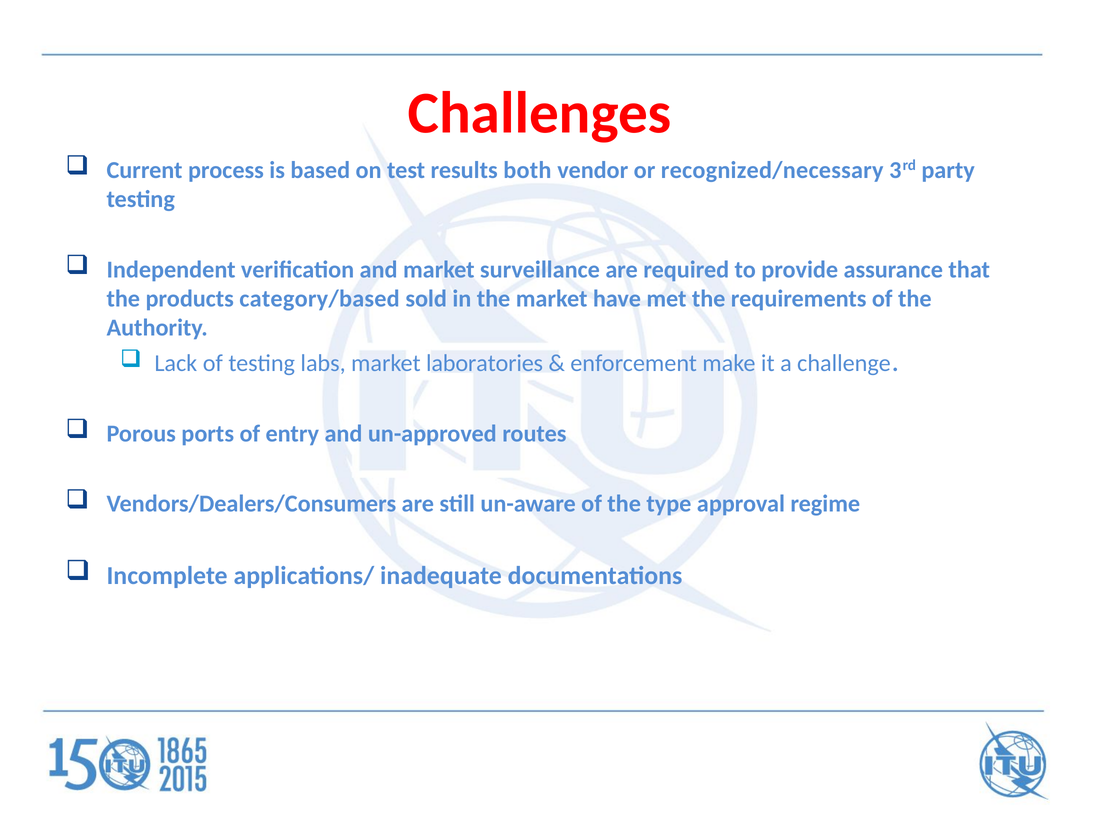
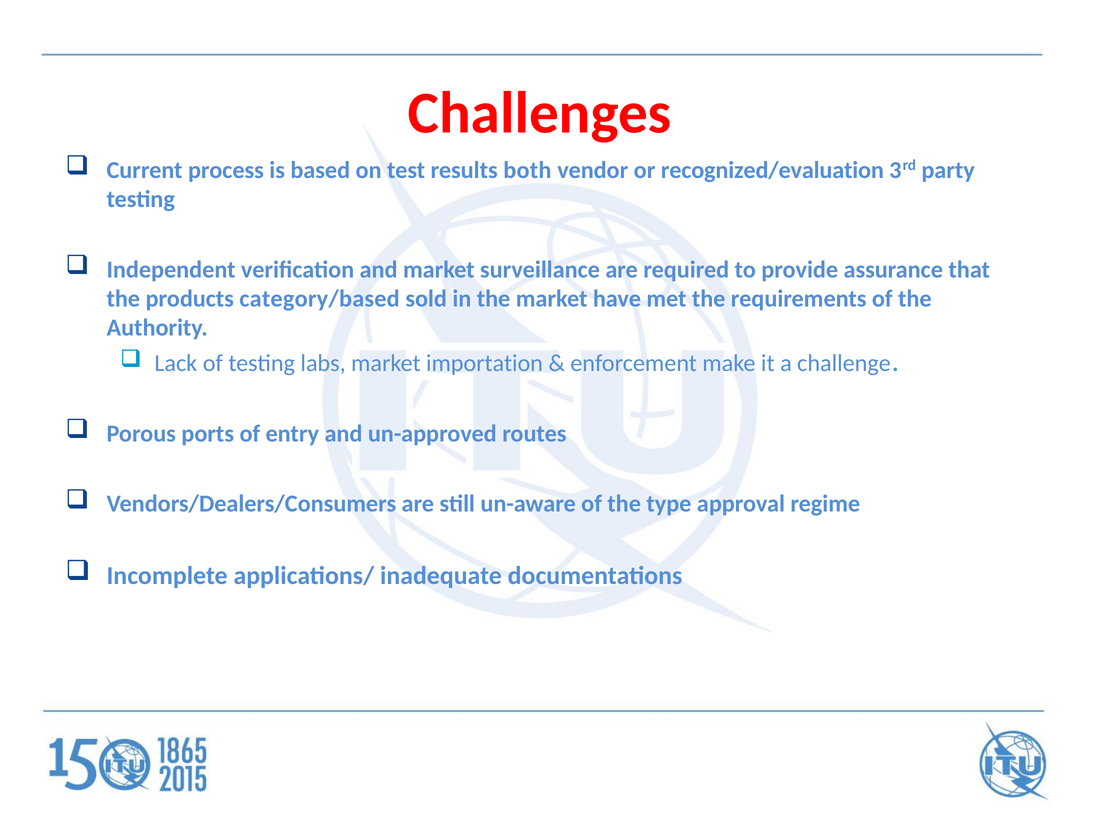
recognized/necessary: recognized/necessary -> recognized/evaluation (772, 170)
laboratories: laboratories -> importation (485, 363)
